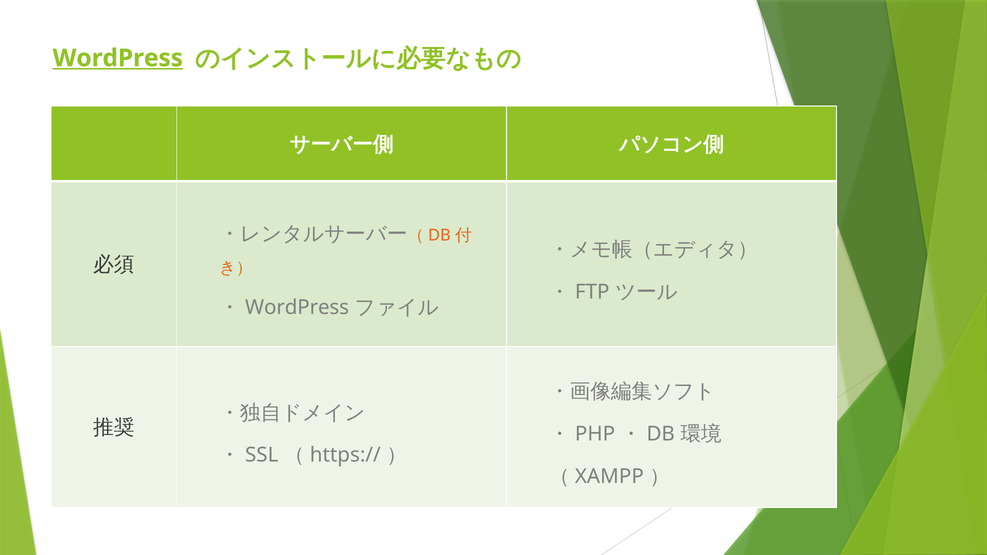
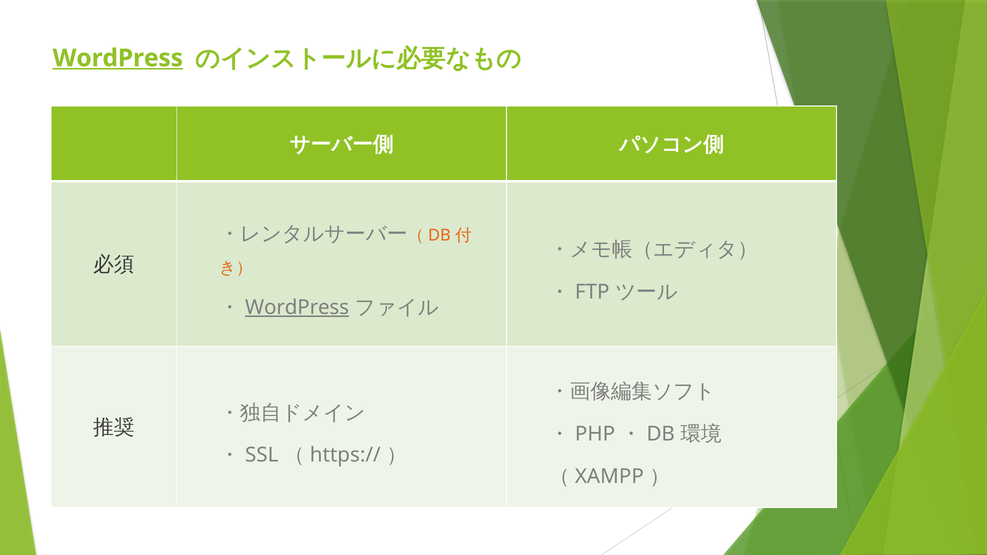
WordPress underline: none -> present (297, 308)
